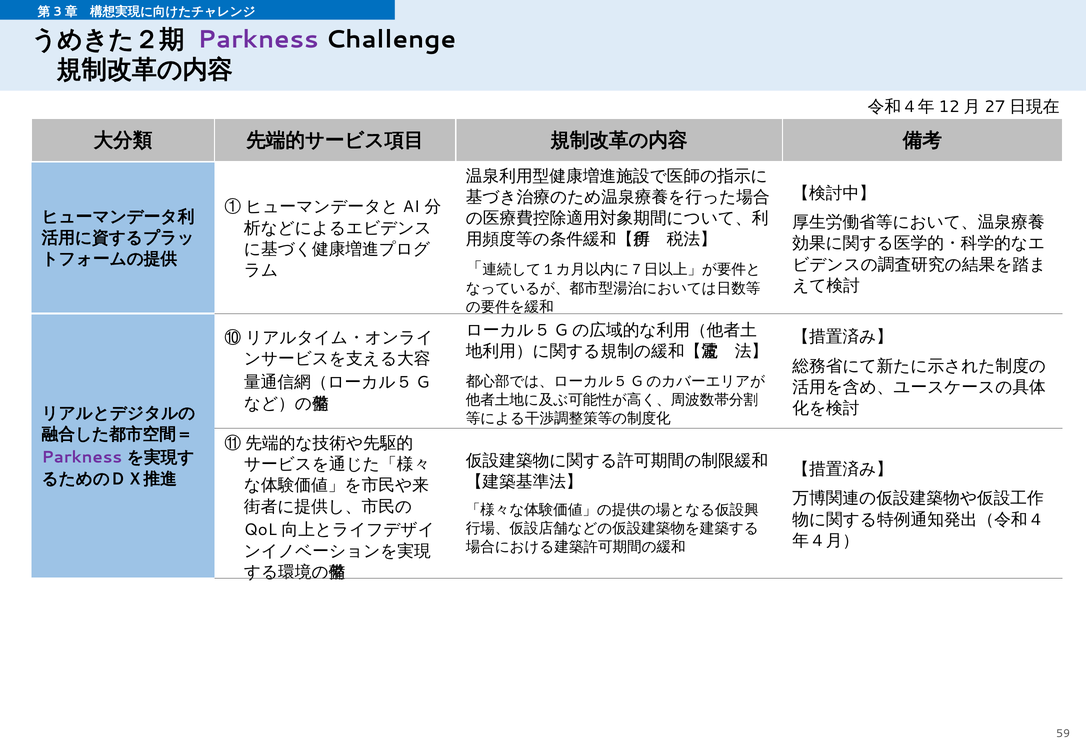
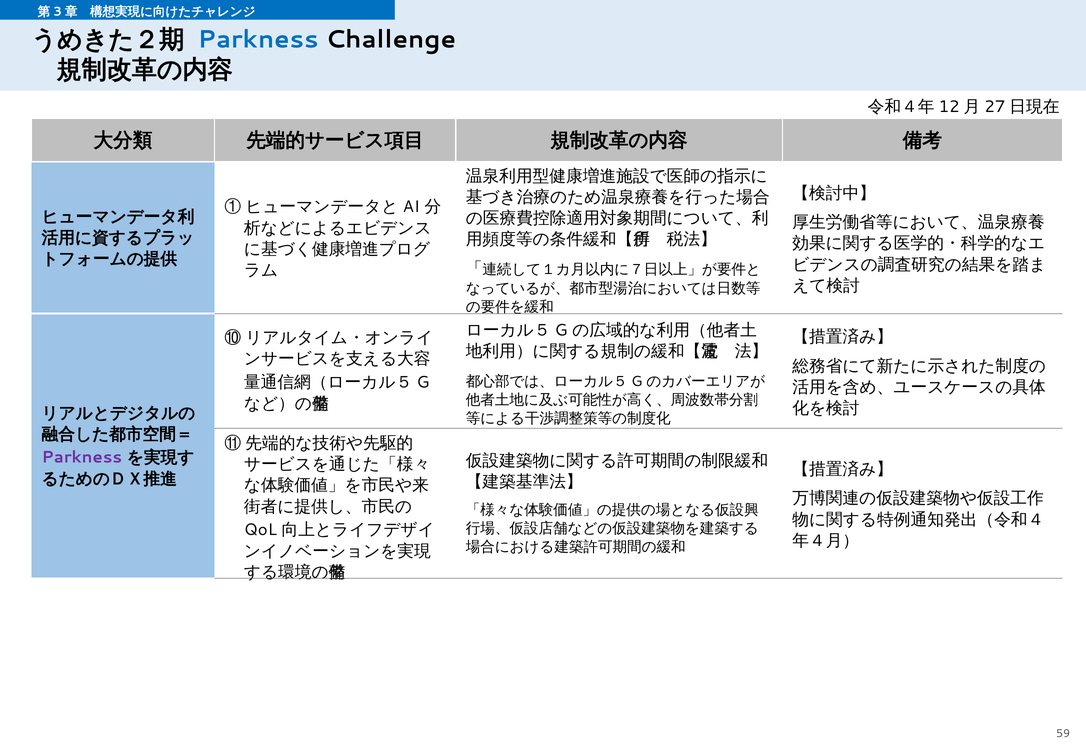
Parkness colour: purple -> blue (258, 40)
